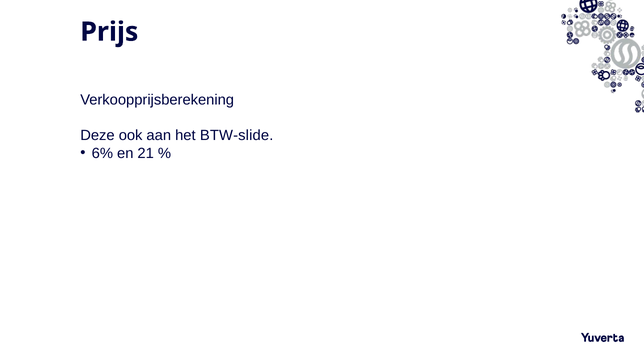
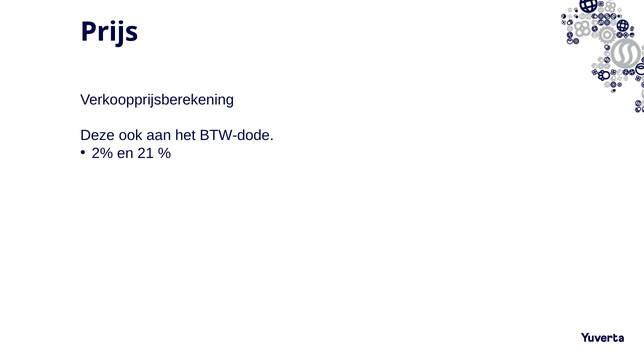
BTW-slide: BTW-slide -> BTW-dode (237, 136)
6%: 6% -> 2% (102, 153)
